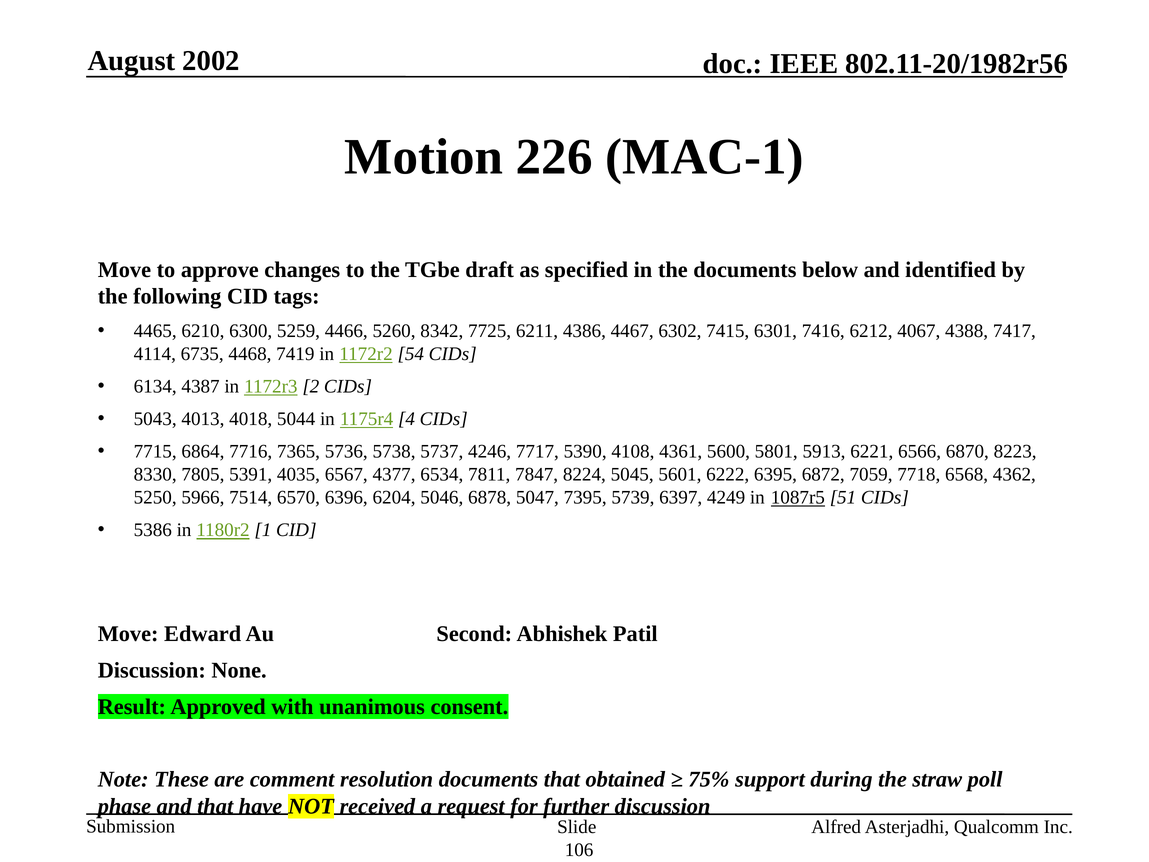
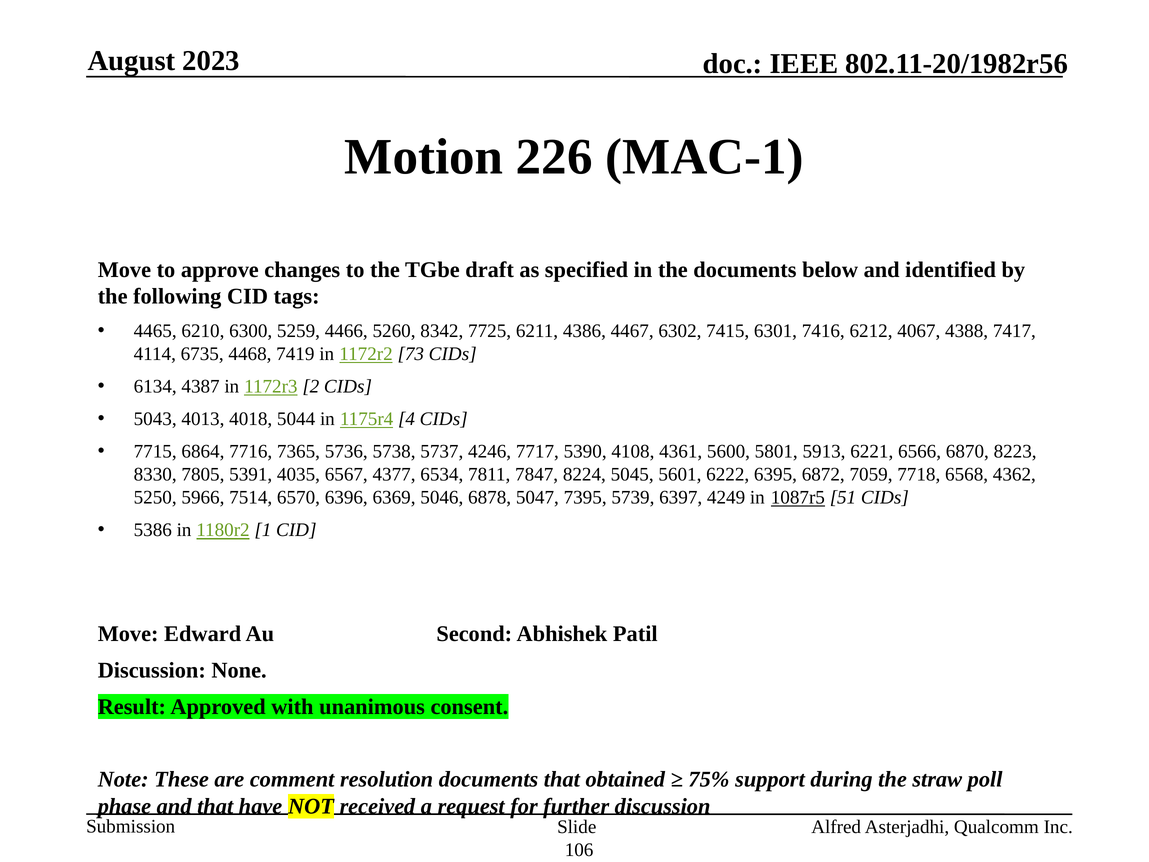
2002: 2002 -> 2023 (211, 61)
54: 54 -> 73 (411, 354)
6204: 6204 -> 6369 (394, 497)
